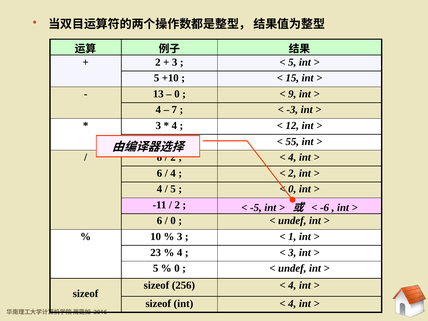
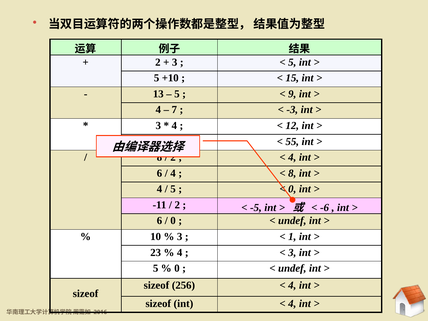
0: 0 -> 5 (177, 94)
2: 2 -> 8 (292, 173)
